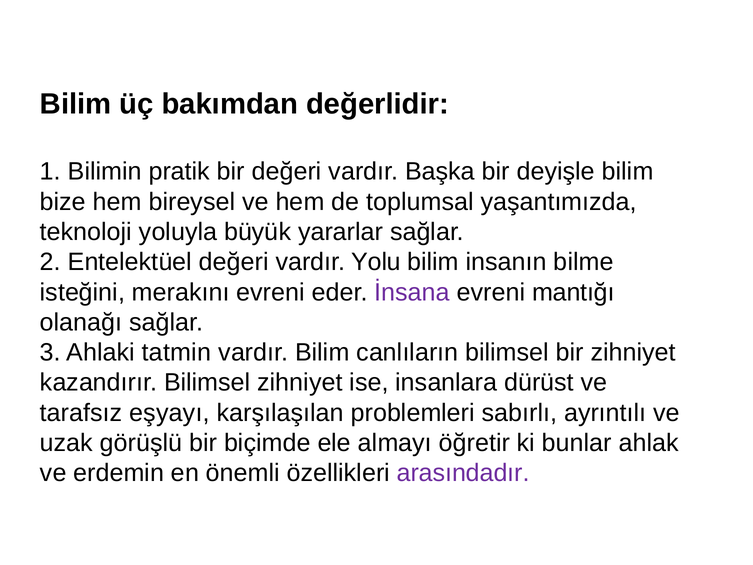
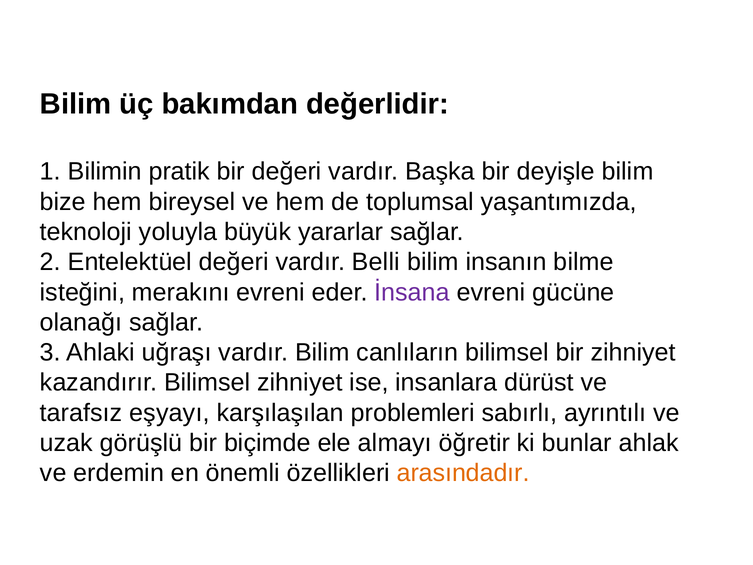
Yolu: Yolu -> Belli (376, 262)
mantığı: mantığı -> gücüne (573, 292)
tatmin: tatmin -> uğraşı (177, 352)
arasındadır colour: purple -> orange (463, 473)
